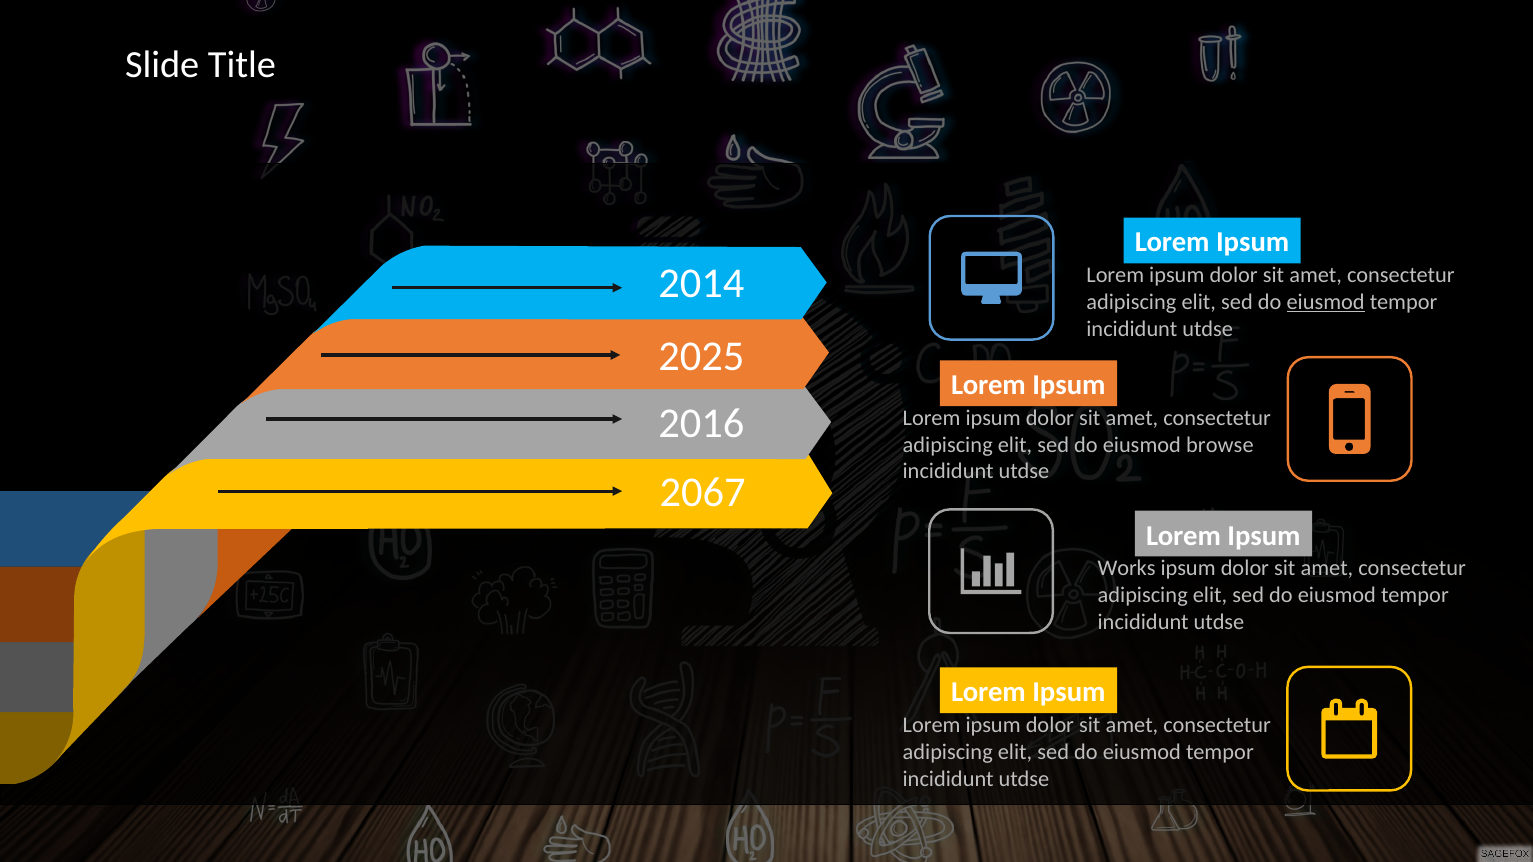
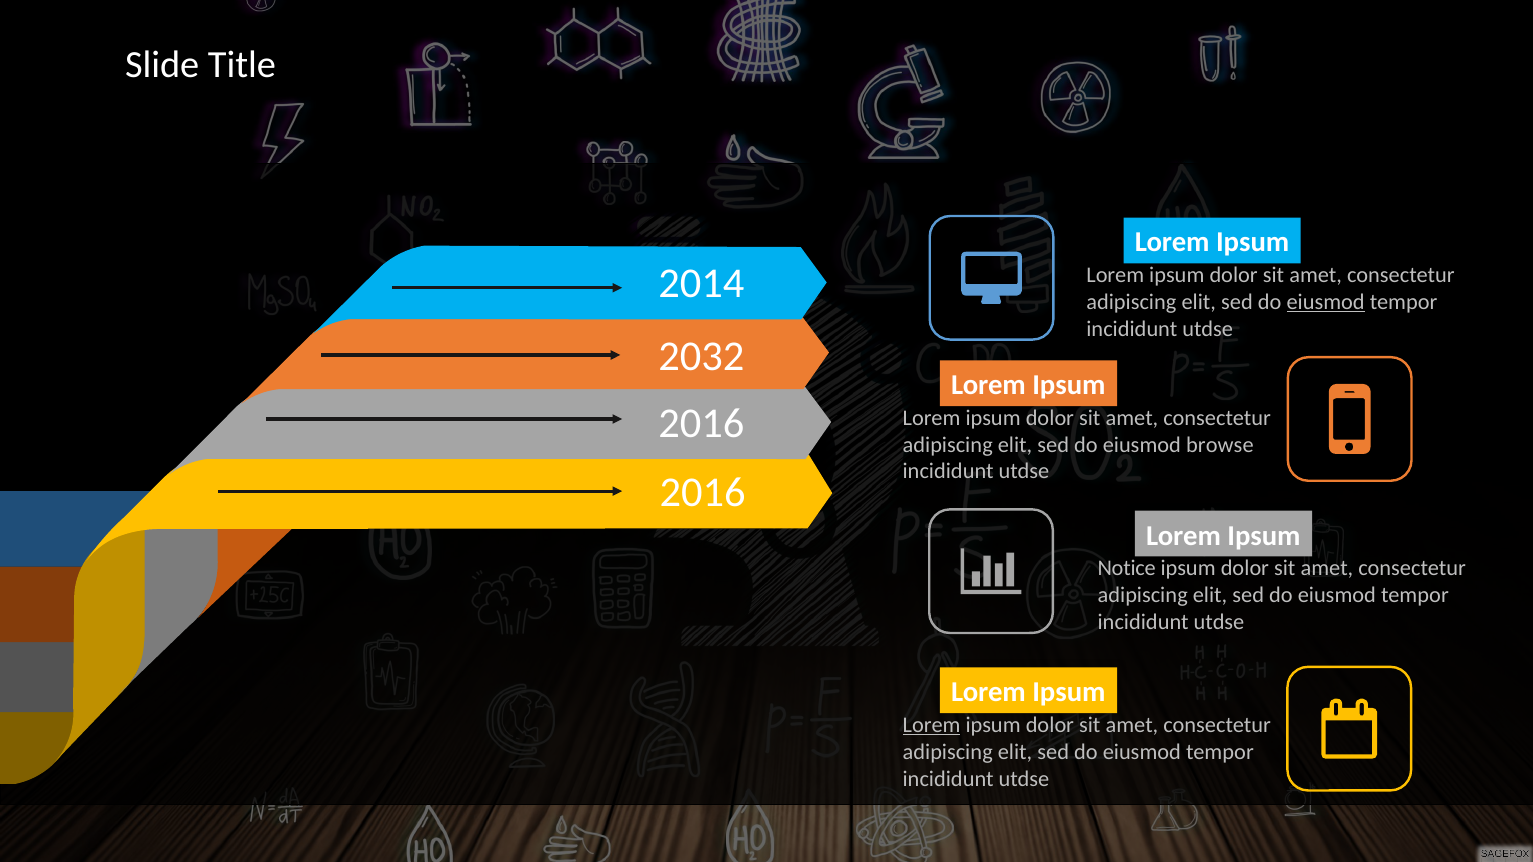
2025: 2025 -> 2032 (701, 356)
2067: 2067 -> 2016 (702, 493)
Works: Works -> Notice (1127, 569)
Lorem underline: none -> present (932, 725)
